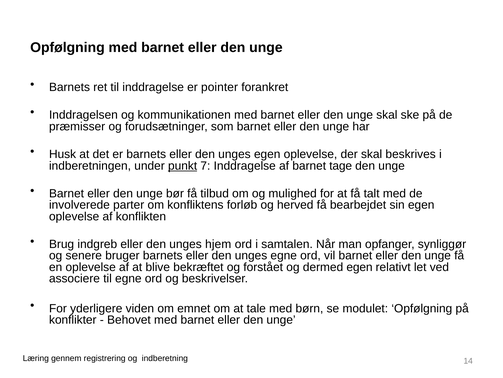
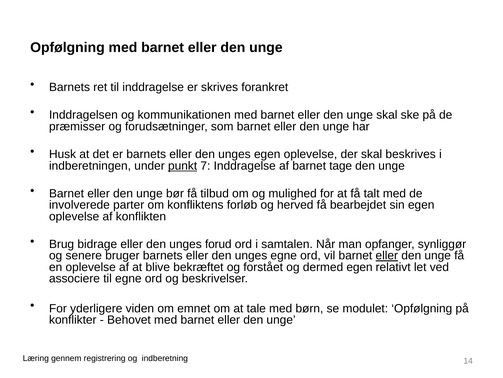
pointer: pointer -> skrives (220, 87)
indgreb: indgreb -> bidrage (97, 244)
hjem: hjem -> forud (218, 244)
eller underline: none -> present (387, 255)
